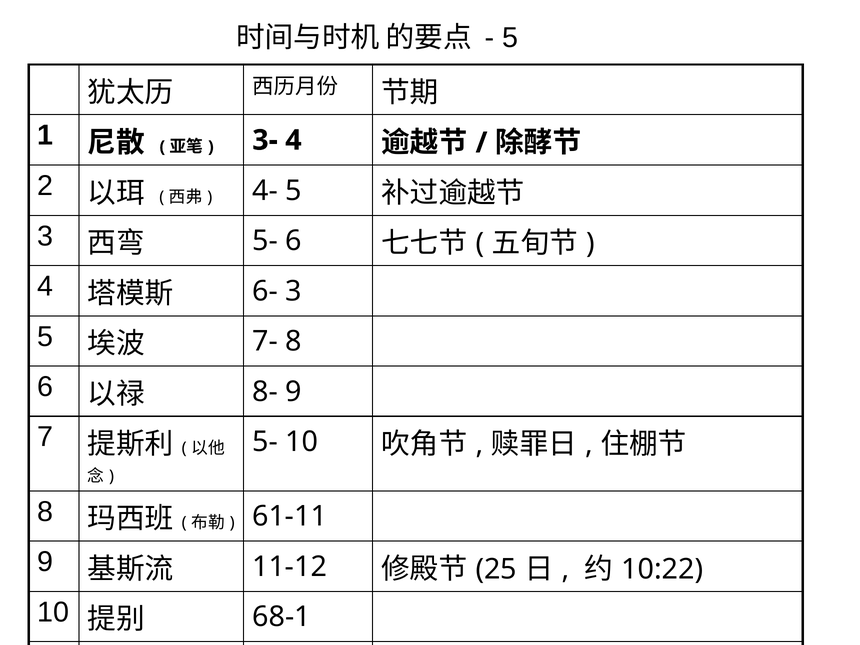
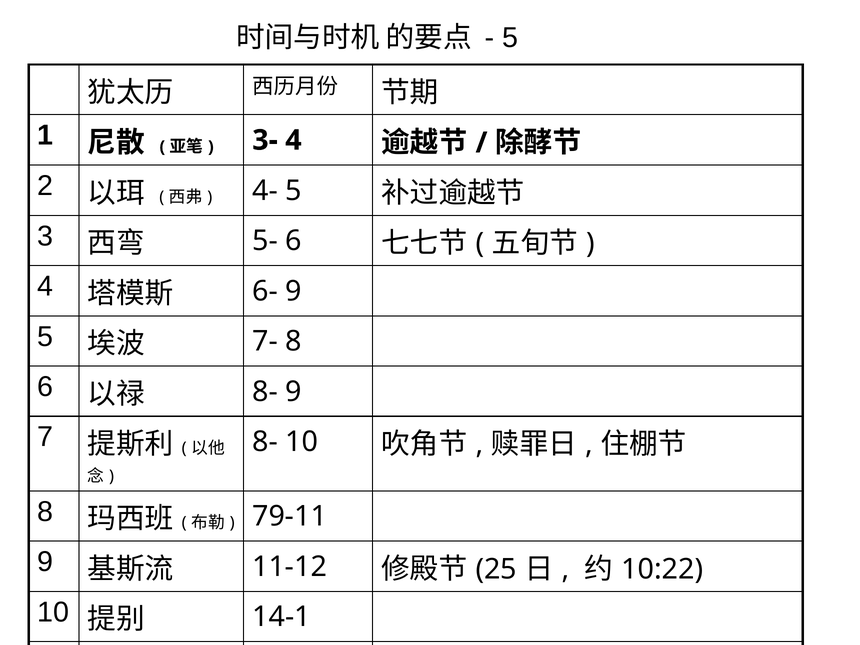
6- 3: 3 -> 9 (293, 291)
5-: 5- -> 8- (265, 442)
61-11: 61-11 -> 79-11 (290, 516)
68-1: 68-1 -> 14-1 (281, 617)
